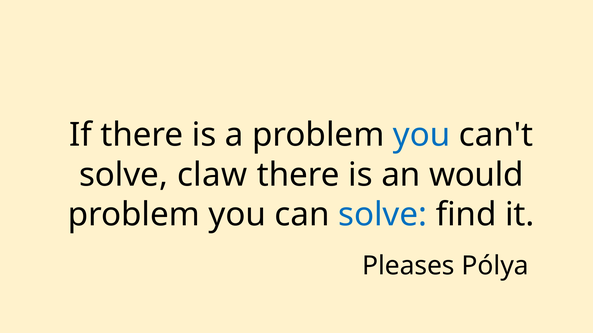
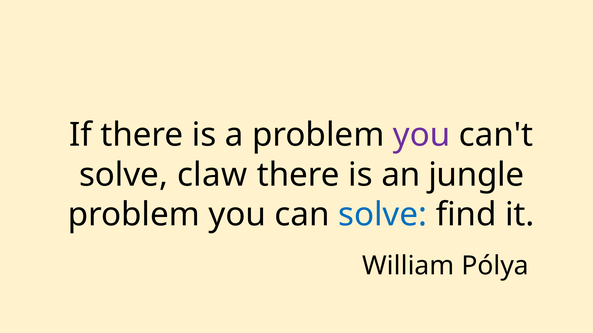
you colour: blue -> purple (422, 135)
would: would -> jungle (476, 175)
Pleases: Pleases -> William (408, 266)
